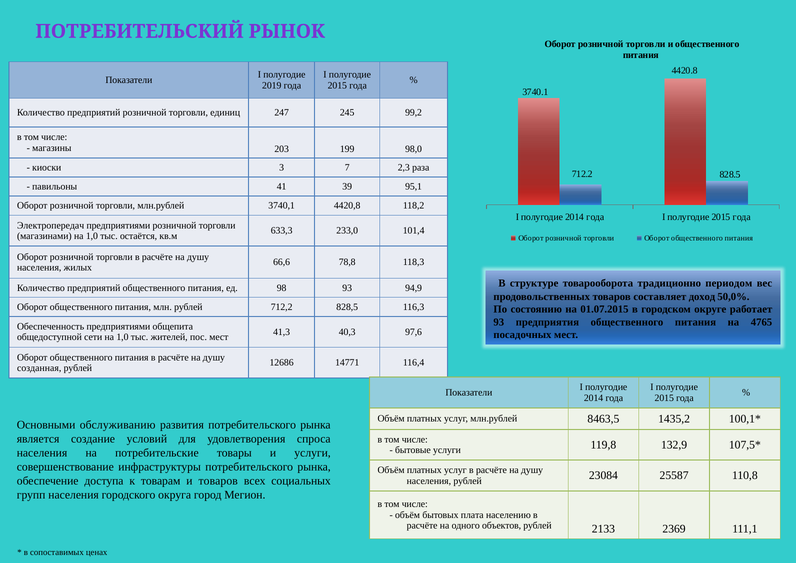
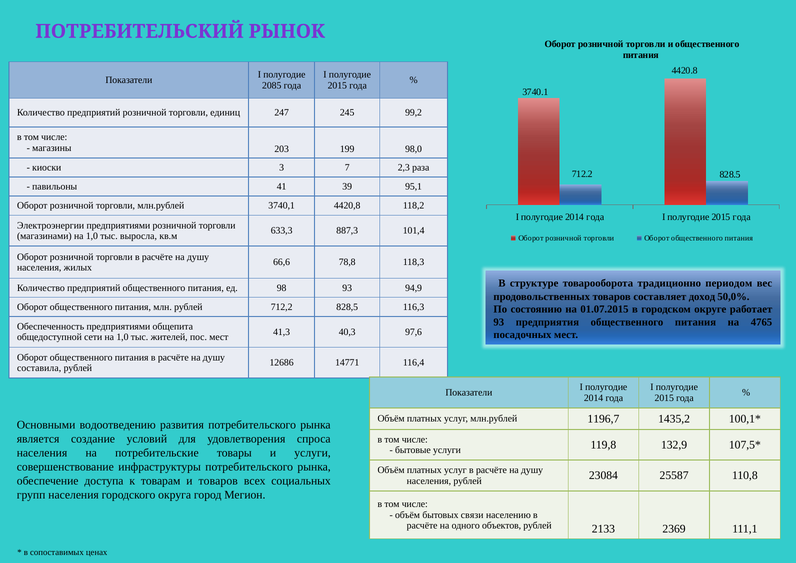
2019: 2019 -> 2085 (272, 85)
Электропередач: Электропередач -> Электроэнергии (51, 225)
233,0: 233,0 -> 887,3 (347, 231)
остаётся: остаётся -> выросла (139, 236)
созданная: созданная -> составила (39, 368)
8463,5: 8463,5 -> 1196,7 (603, 418)
обслуживанию: обслуживанию -> водоотведению (118, 425)
плата: плата -> связи (472, 515)
